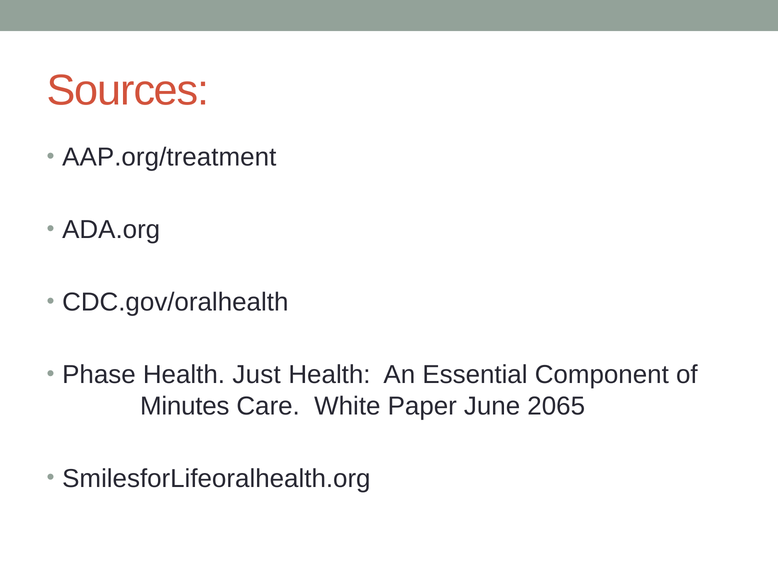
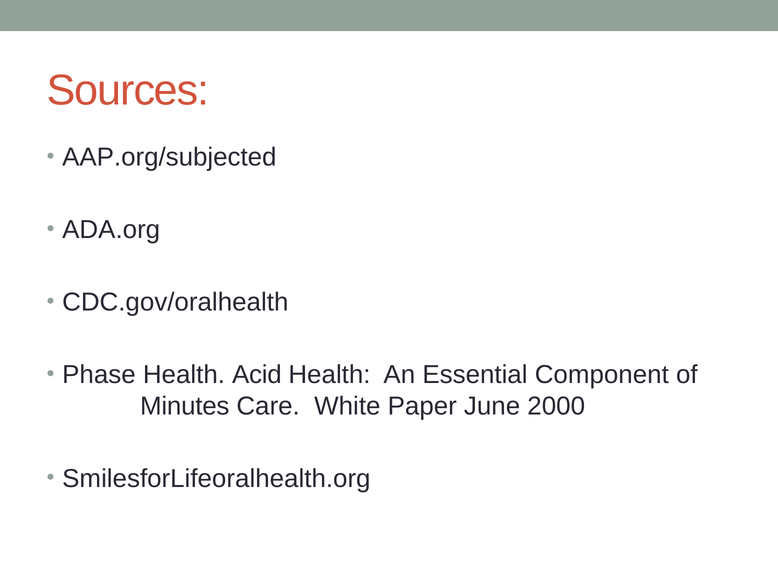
AAP.org/treatment: AAP.org/treatment -> AAP.org/subjected (169, 157)
Just: Just -> Acid (257, 375)
2065: 2065 -> 2000 (556, 406)
